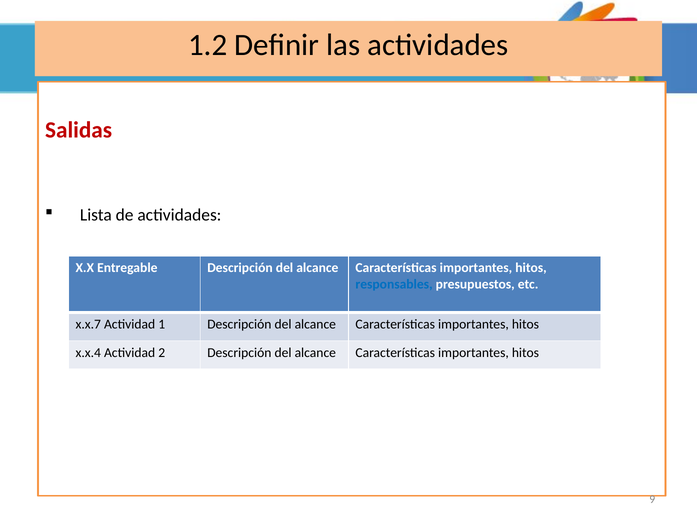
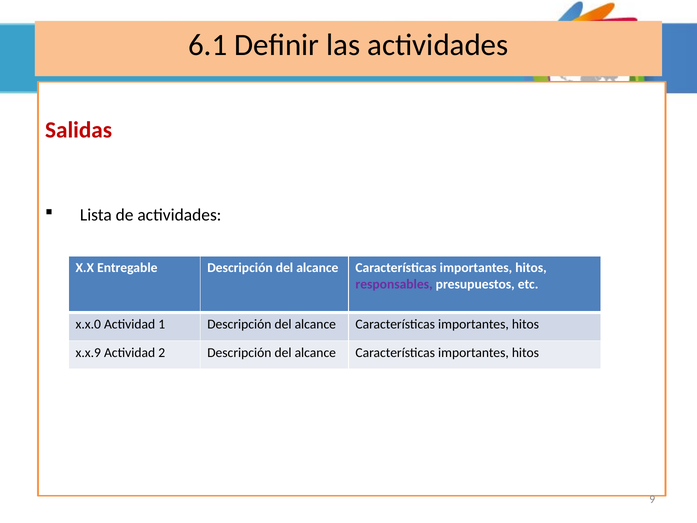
1.2: 1.2 -> 6.1 (208, 45)
responsables colour: blue -> purple (394, 284)
x.x.7: x.x.7 -> x.x.0 (88, 324)
x.x.4: x.x.4 -> x.x.9 (88, 353)
